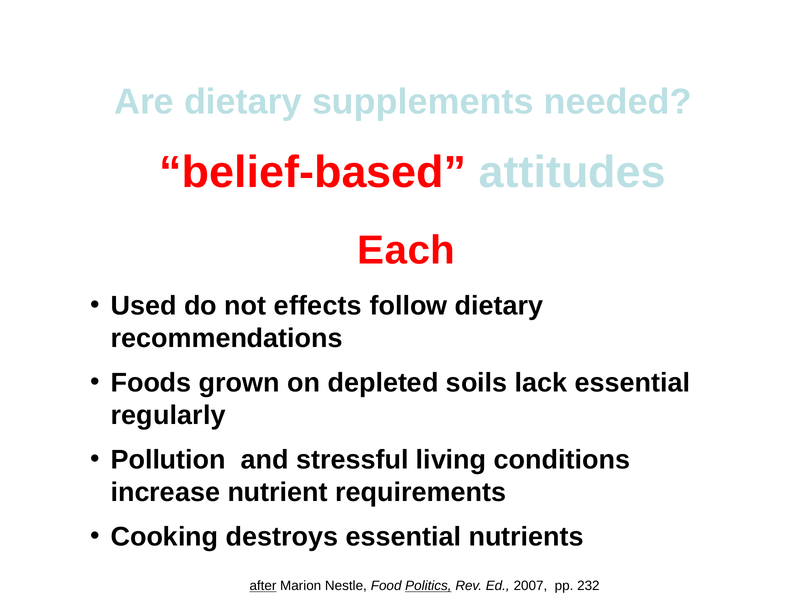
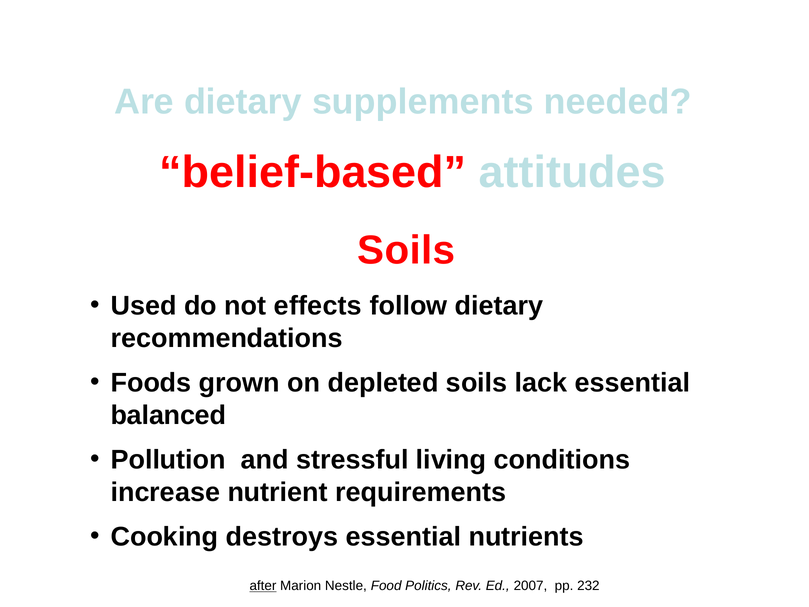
Each: Each -> Soils (406, 250)
regularly: regularly -> balanced (168, 415)
Politics underline: present -> none (428, 586)
